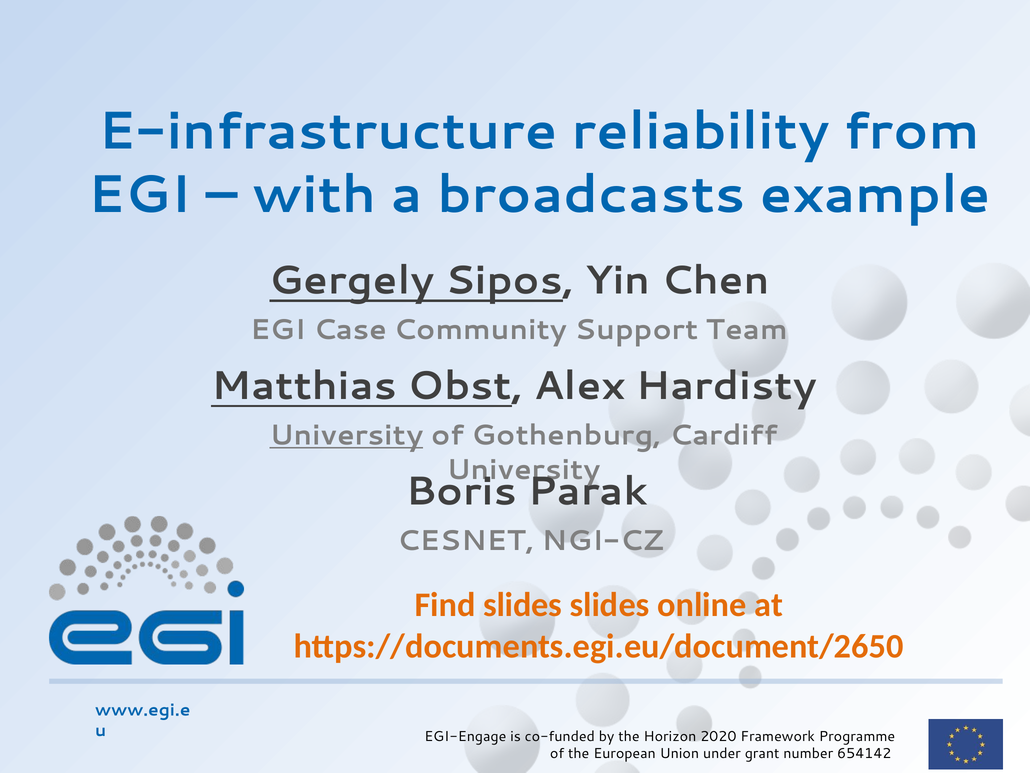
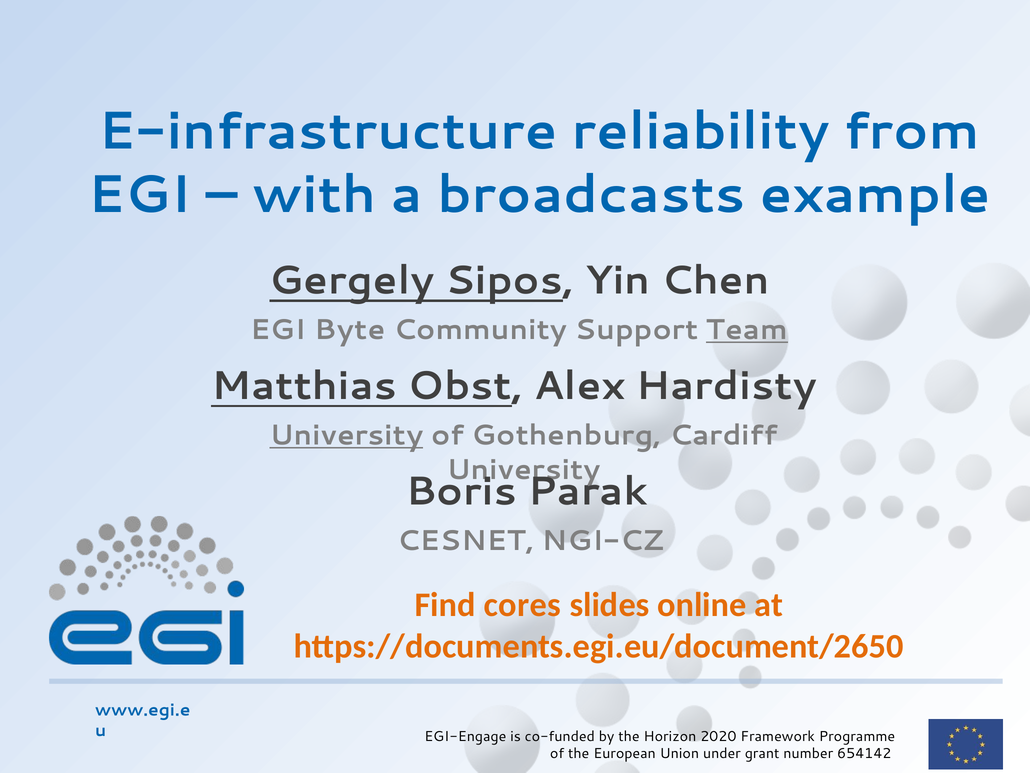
Case: Case -> Byte (350, 330)
Team underline: none -> present (747, 330)
Find slides: slides -> cores (522, 605)
